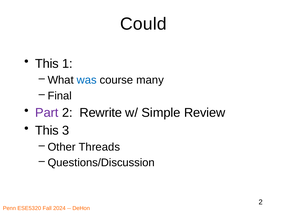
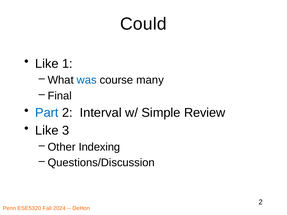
This: This -> Like (47, 64)
Part colour: purple -> blue (47, 113)
Rewrite: Rewrite -> Interval (101, 113)
This: This -> Like (47, 131)
Threads: Threads -> Indexing (99, 147)
